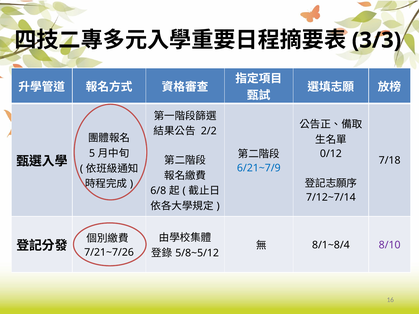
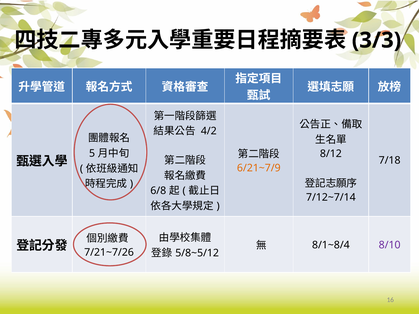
2/2: 2/2 -> 4/2 (209, 131)
0/12: 0/12 -> 8/12 (331, 154)
6/21~7/9 colour: blue -> orange (259, 168)
